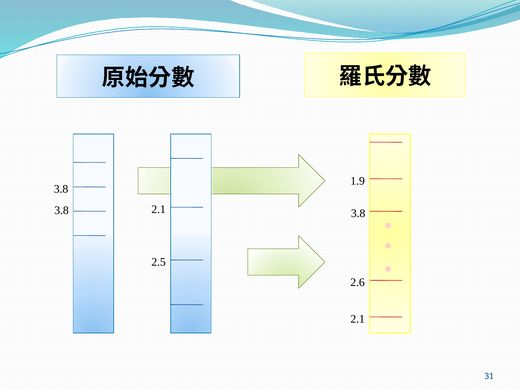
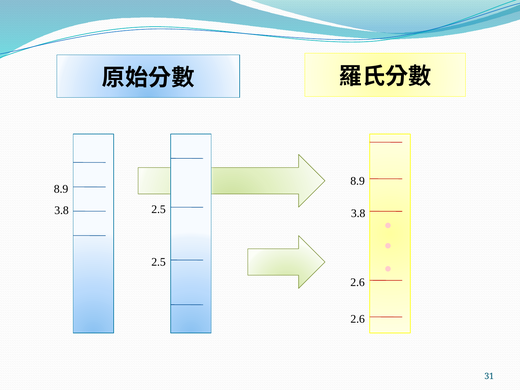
1.9: 1.9 -> 8.9 (358, 181)
3.8: 3.8 -> 8.9 (61, 189)
3.8 2.1: 2.1 -> 2.5 (159, 209)
2.1: 2.1 -> 2.6 (358, 319)
